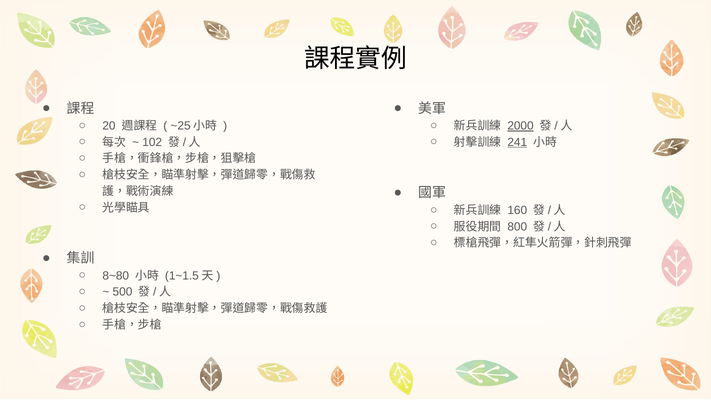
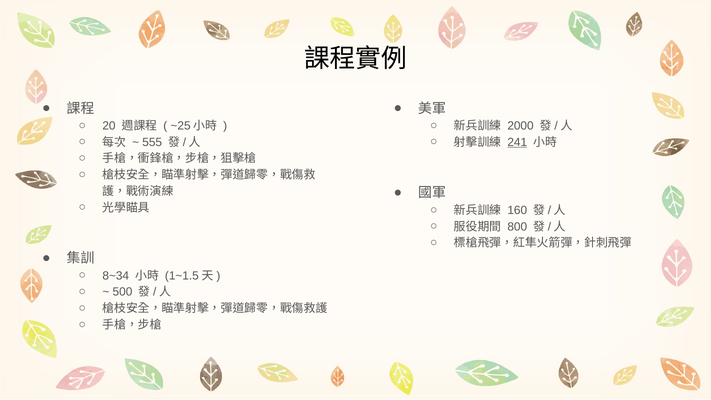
2000 underline: present -> none (521, 126)
102: 102 -> 555 (152, 142)
8~80: 8~80 -> 8~34 (116, 276)
